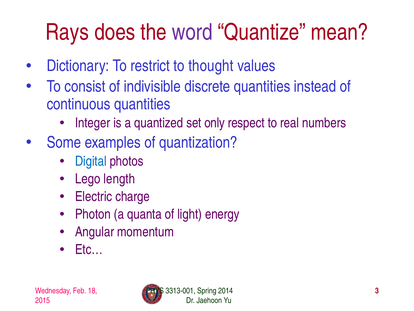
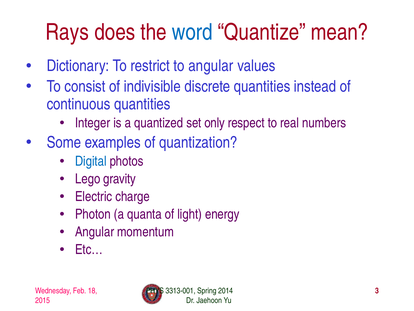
word colour: purple -> blue (192, 32)
to thought: thought -> angular (211, 66)
length: length -> gravity (119, 179)
